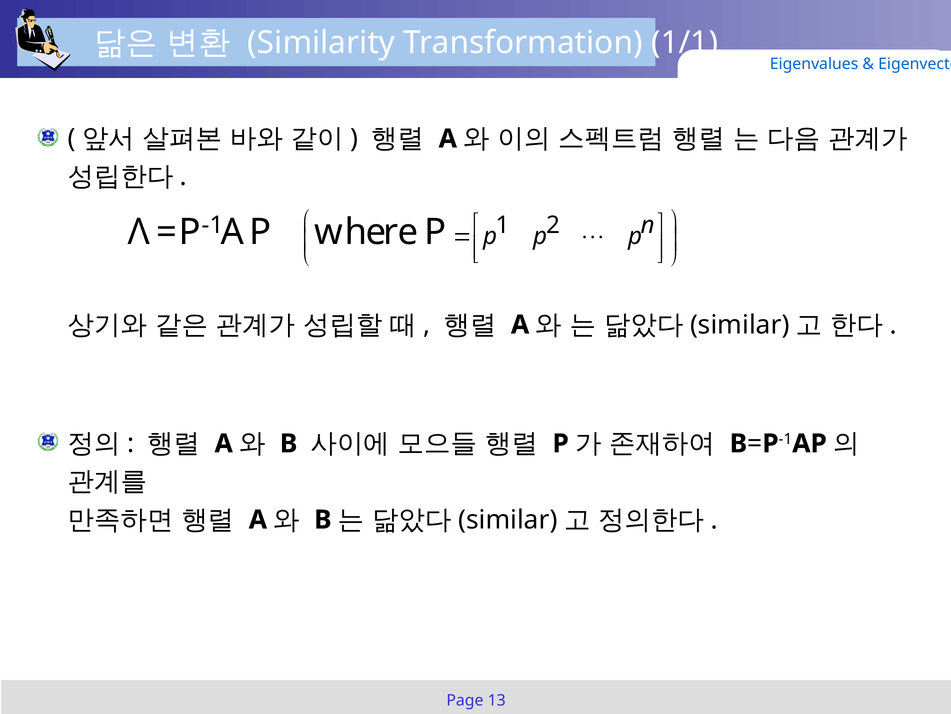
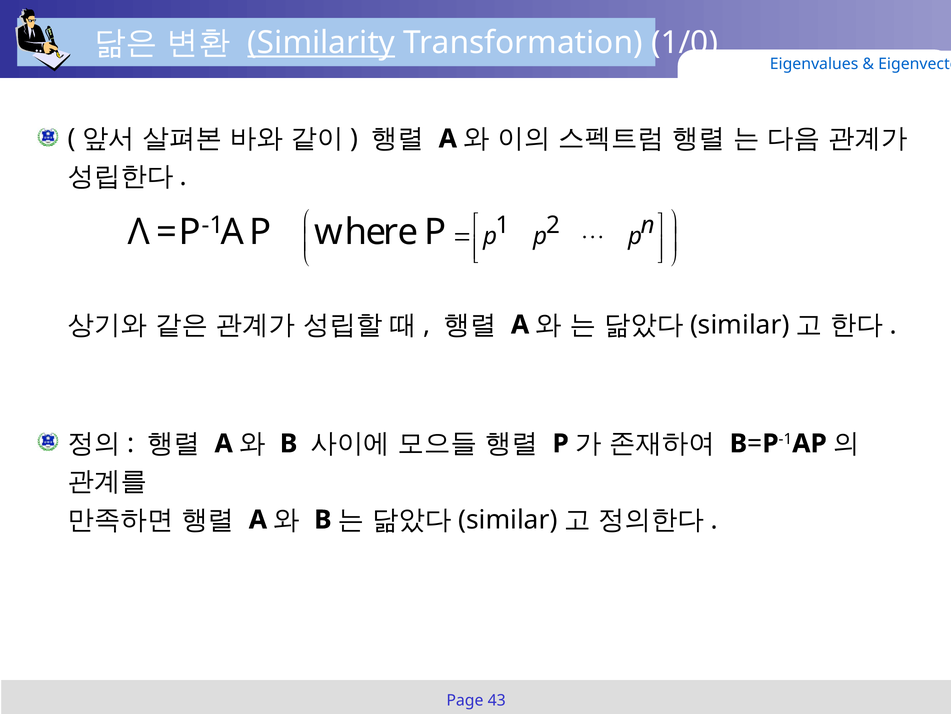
Similarity underline: none -> present (321, 43)
1/1: 1/1 -> 1/0 (685, 43)
13: 13 -> 43 (497, 700)
